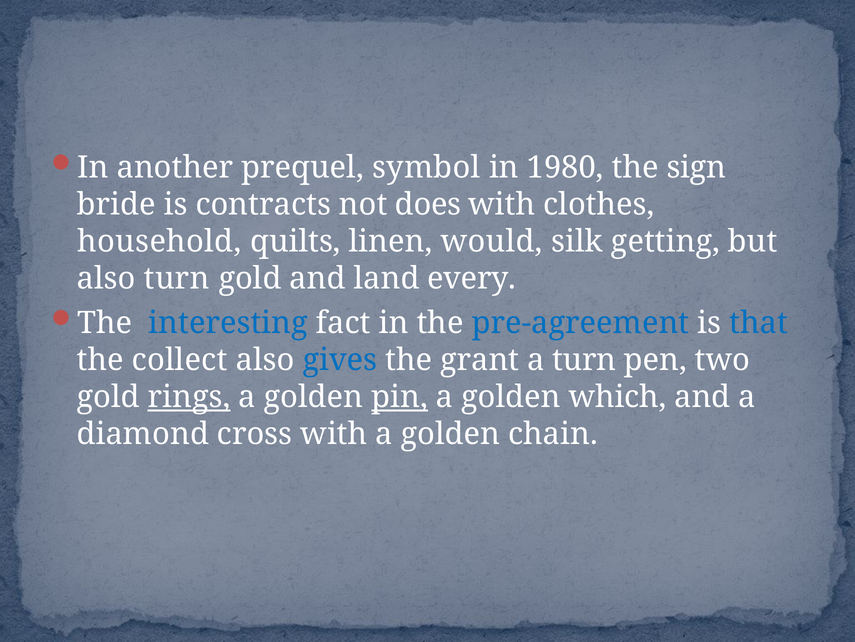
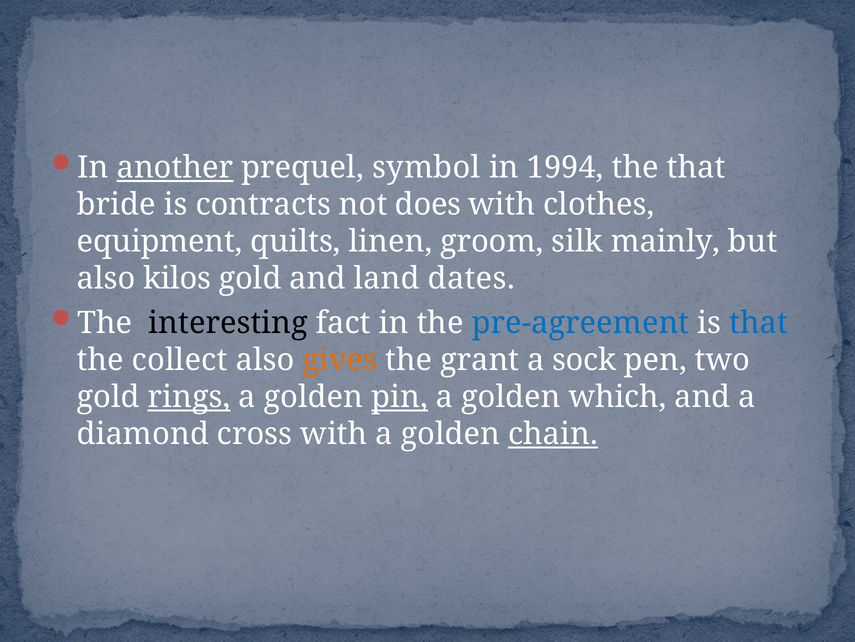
another underline: none -> present (175, 167)
1980: 1980 -> 1994 (565, 167)
the sign: sign -> that (696, 167)
household: household -> equipment (160, 241)
would: would -> groom (492, 241)
getting: getting -> mainly (666, 241)
also turn: turn -> kilos (177, 278)
every: every -> dates (471, 278)
interesting colour: blue -> black (228, 323)
gives colour: blue -> orange (340, 360)
a turn: turn -> sock (584, 360)
chain underline: none -> present (553, 434)
